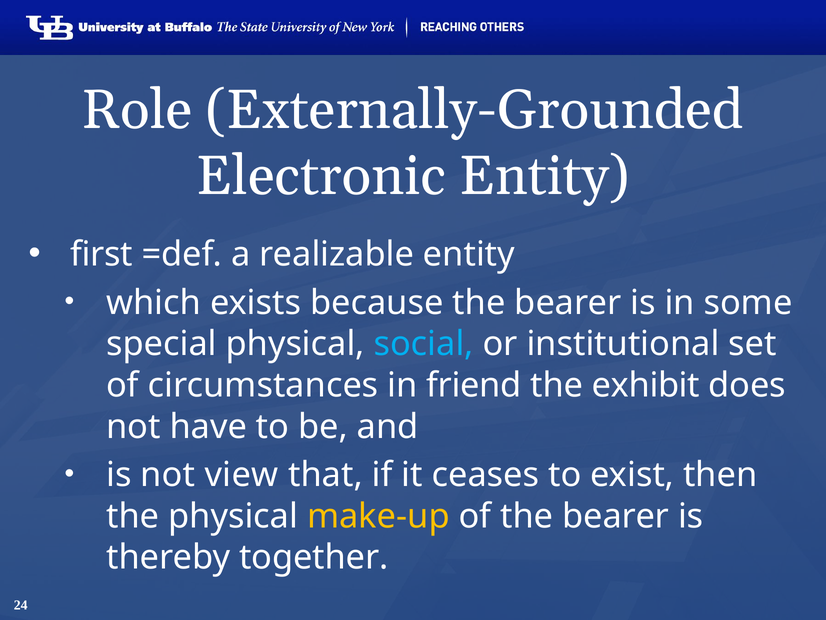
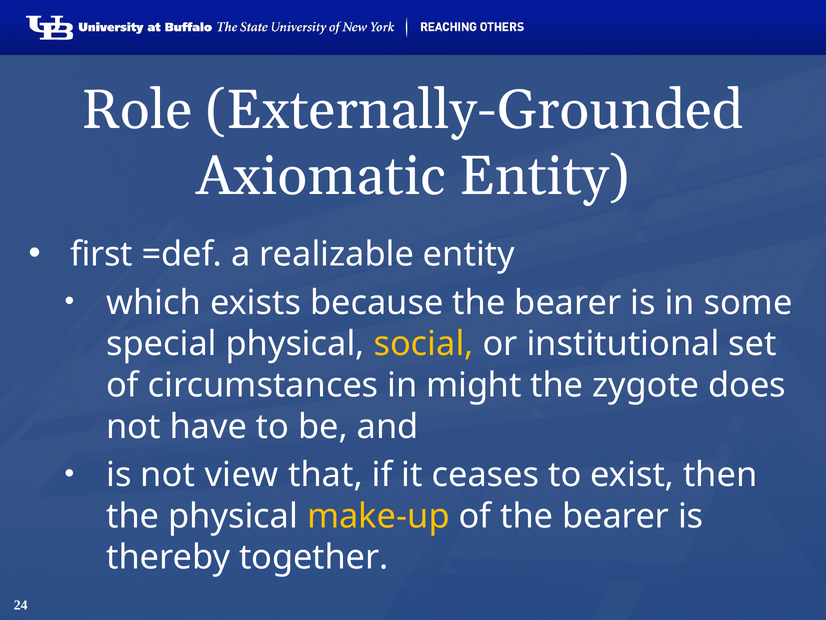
Electronic: Electronic -> Axiomatic (321, 176)
social colour: light blue -> yellow (424, 344)
friend: friend -> might (474, 385)
exhibit: exhibit -> zygote (646, 385)
